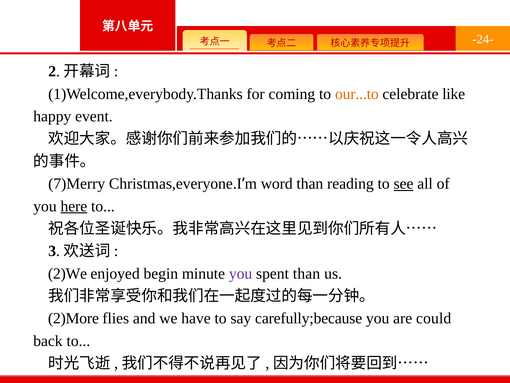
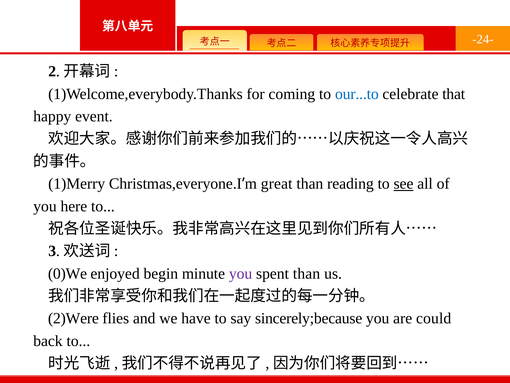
our...to colour: orange -> blue (357, 94)
like: like -> that (454, 94)
7)Merry: 7)Merry -> 1)Merry (77, 183)
word: word -> great (277, 183)
here underline: present -> none (74, 206)
2)We: 2)We -> 0)We (67, 273)
2)More: 2)More -> 2)Were (73, 318)
carefully;because: carefully;because -> sincerely;because (309, 318)
